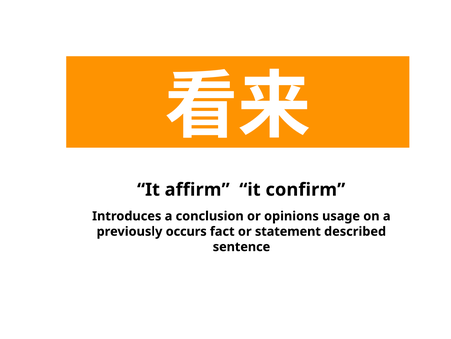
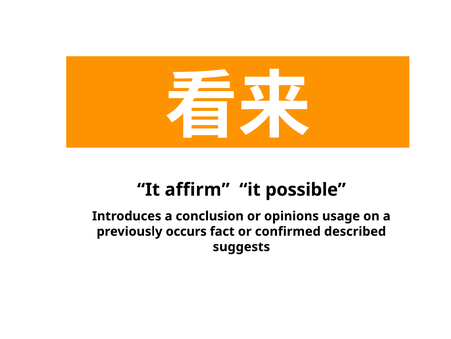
confirm: confirm -> possible (306, 189)
statement: statement -> confirmed (288, 231)
sentence: sentence -> suggests (241, 246)
